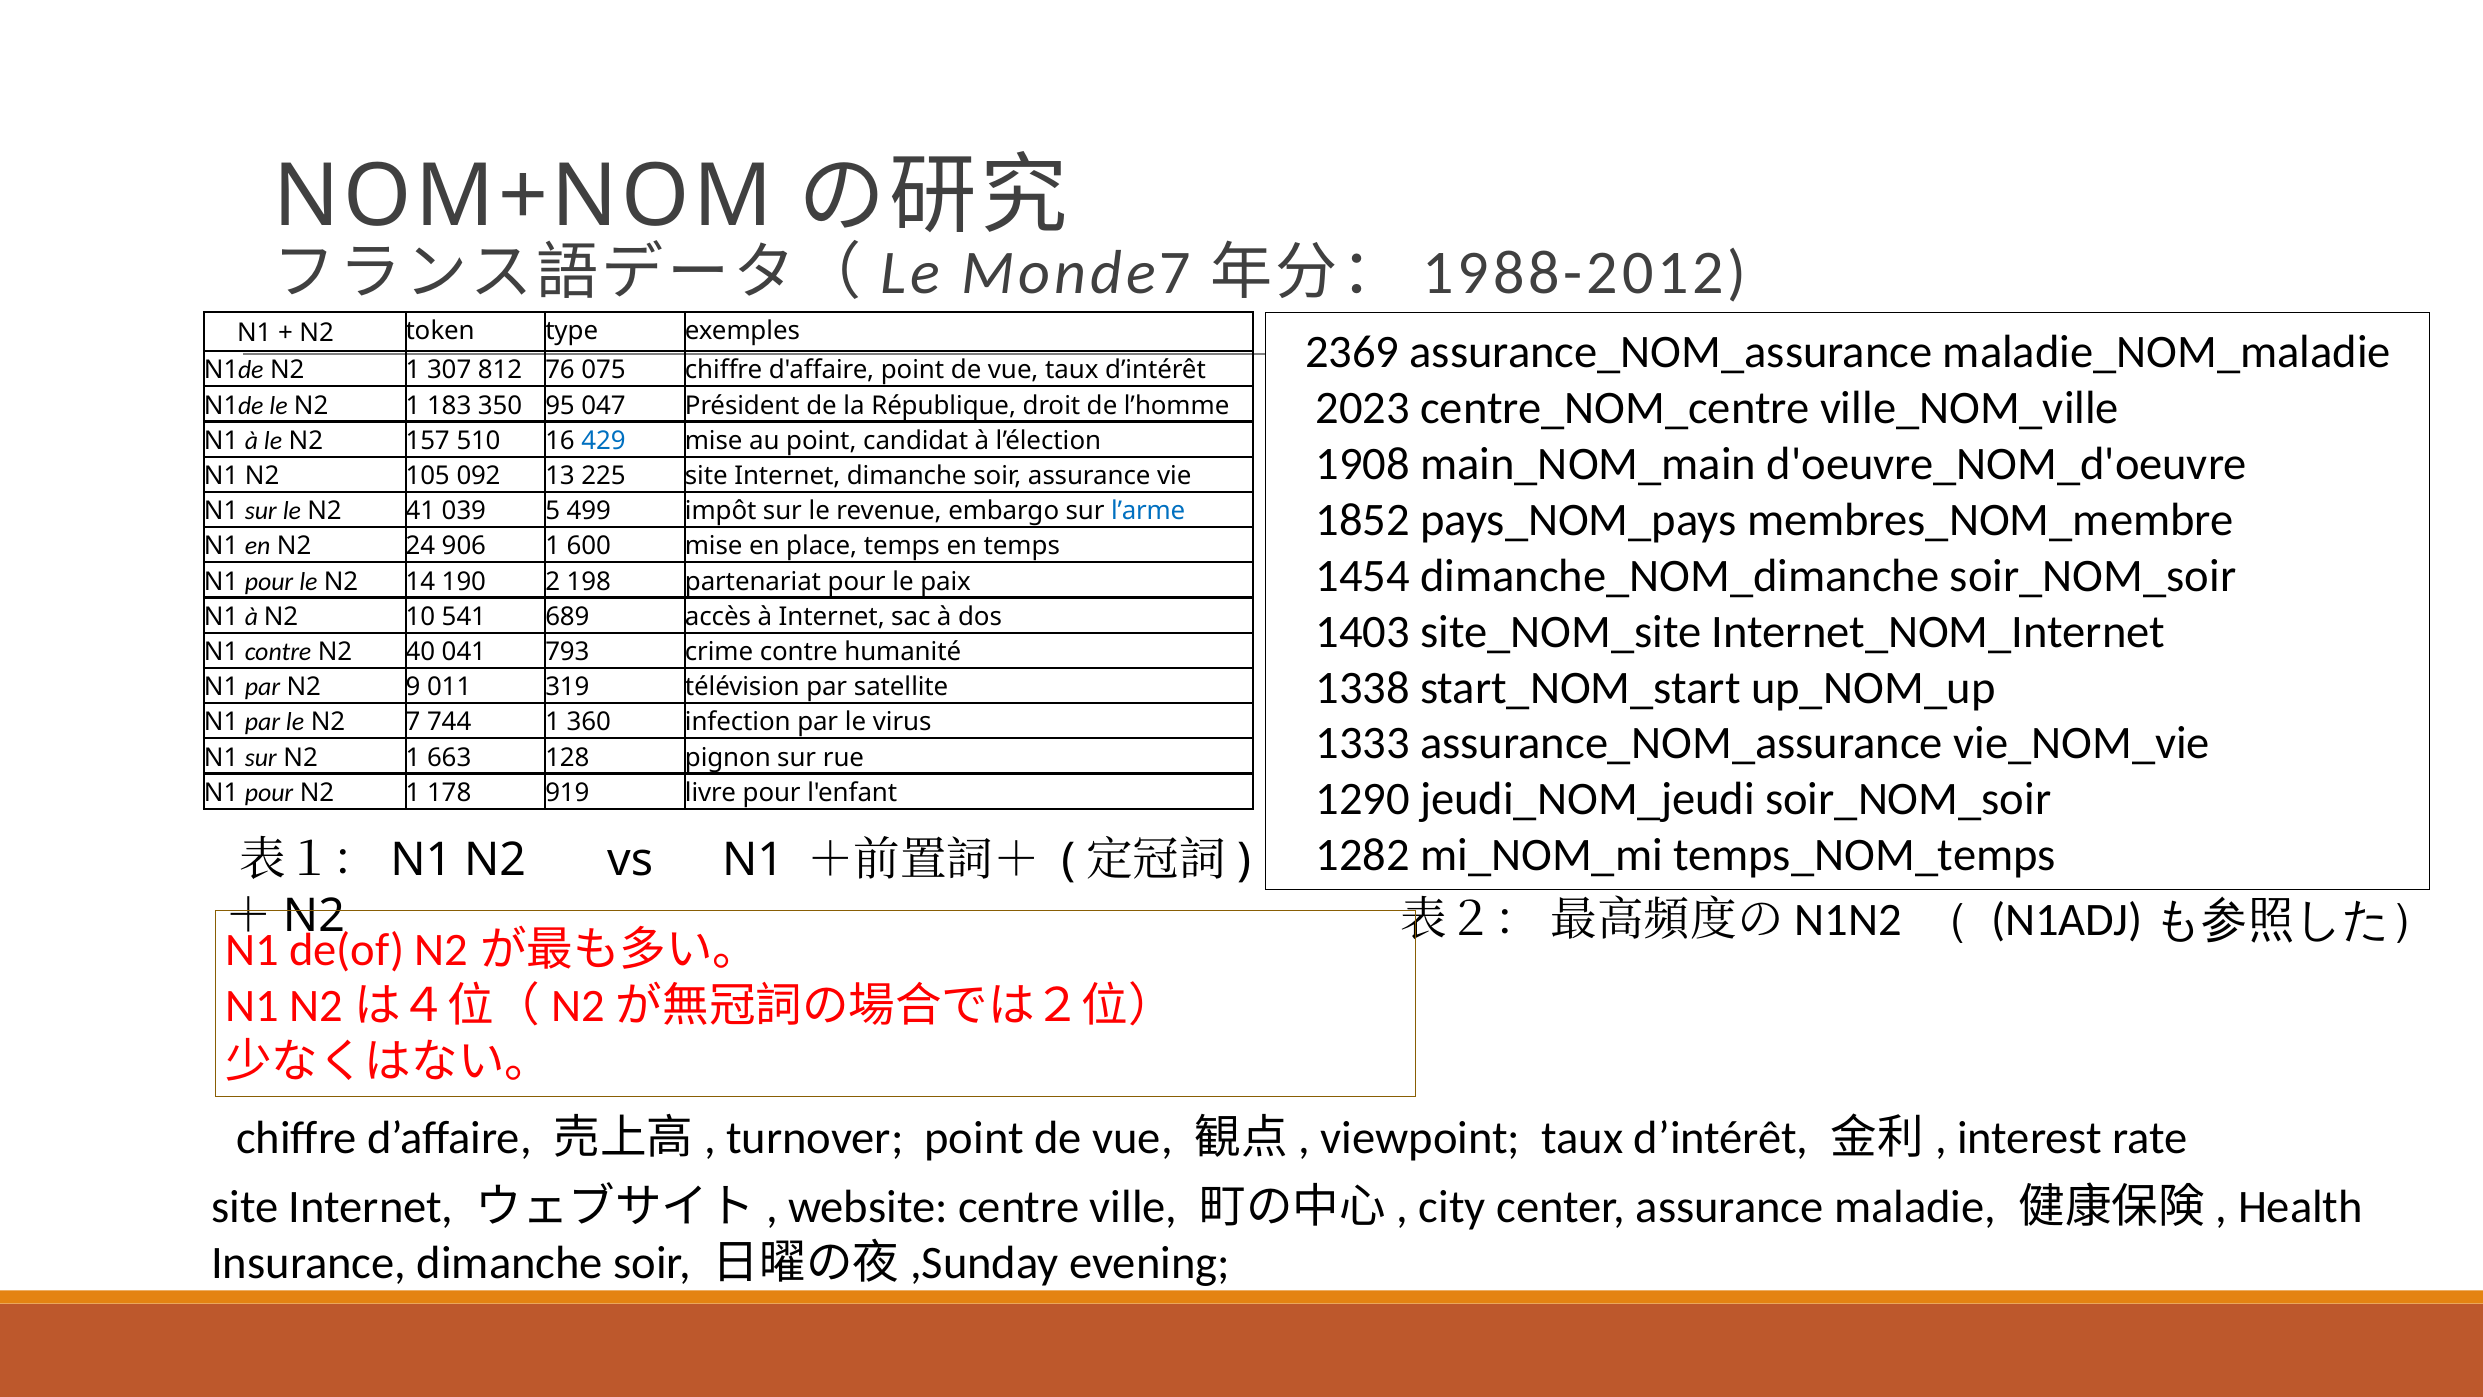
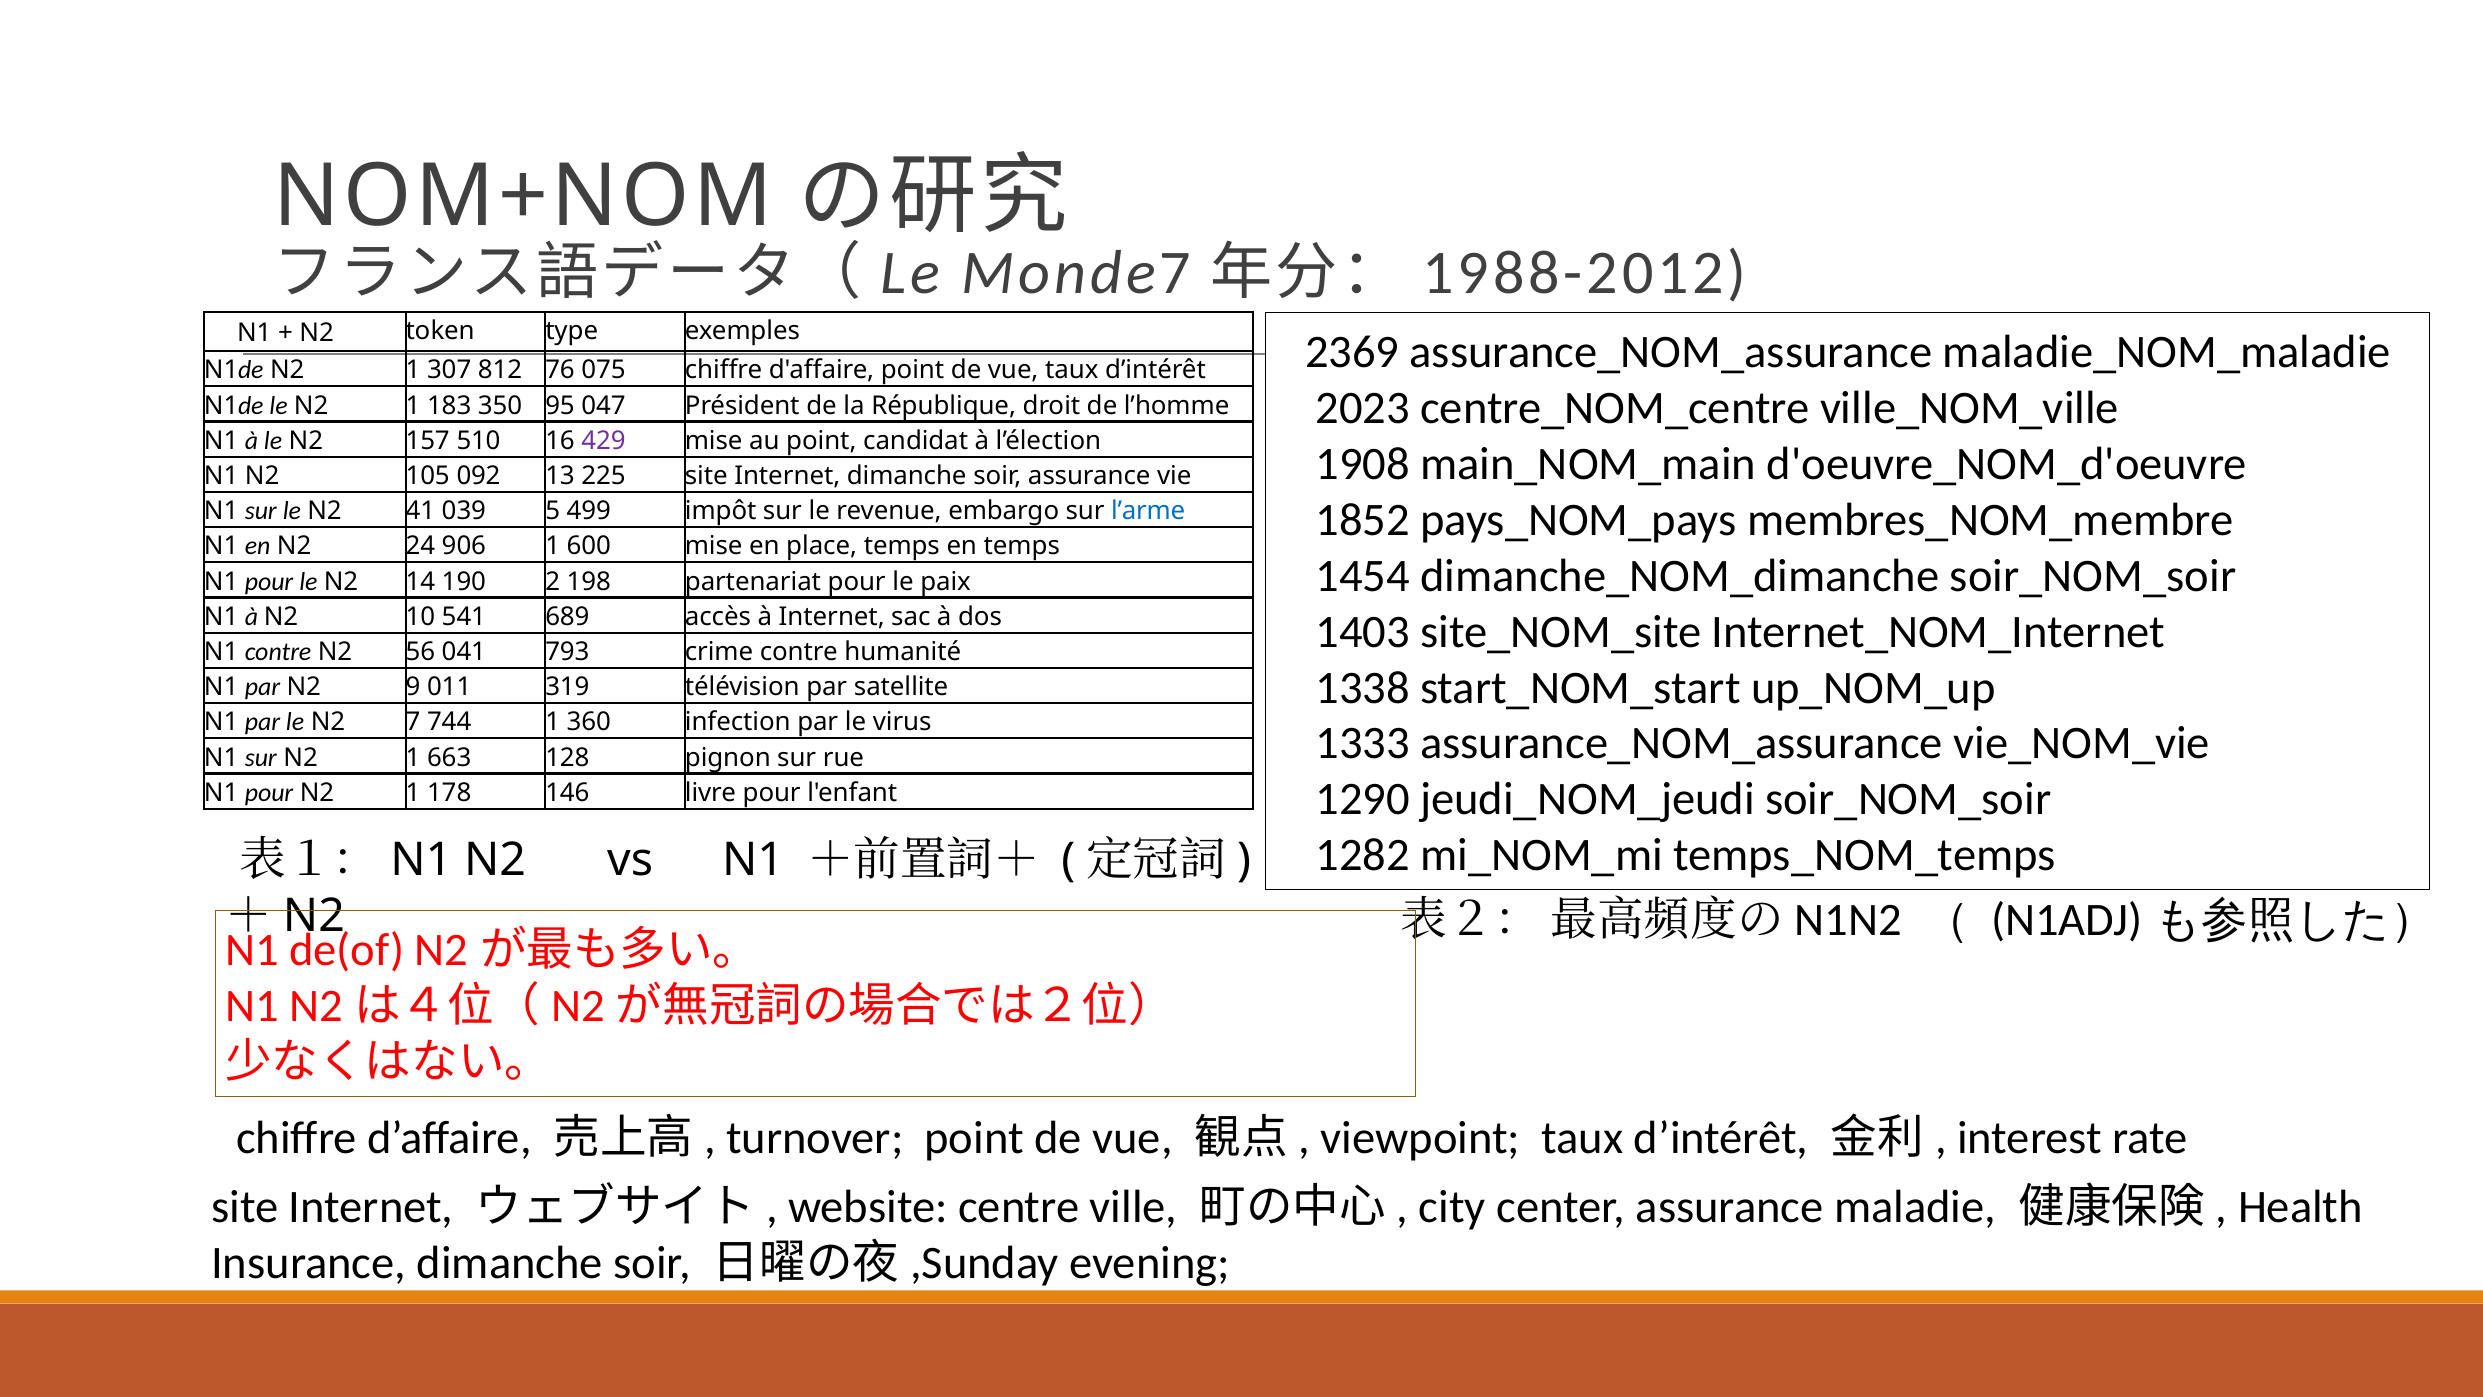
429 colour: blue -> purple (603, 441)
40: 40 -> 56 (420, 652)
919: 919 -> 146 (567, 793)
